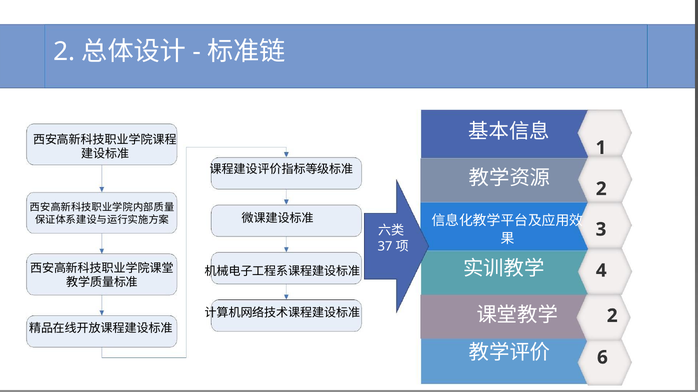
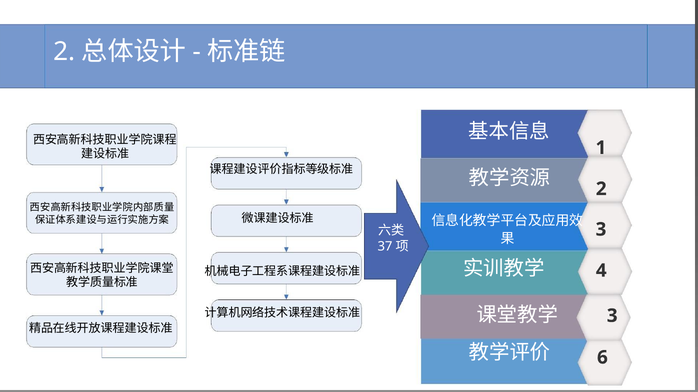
2: 2 -> 3 (612, 316)
